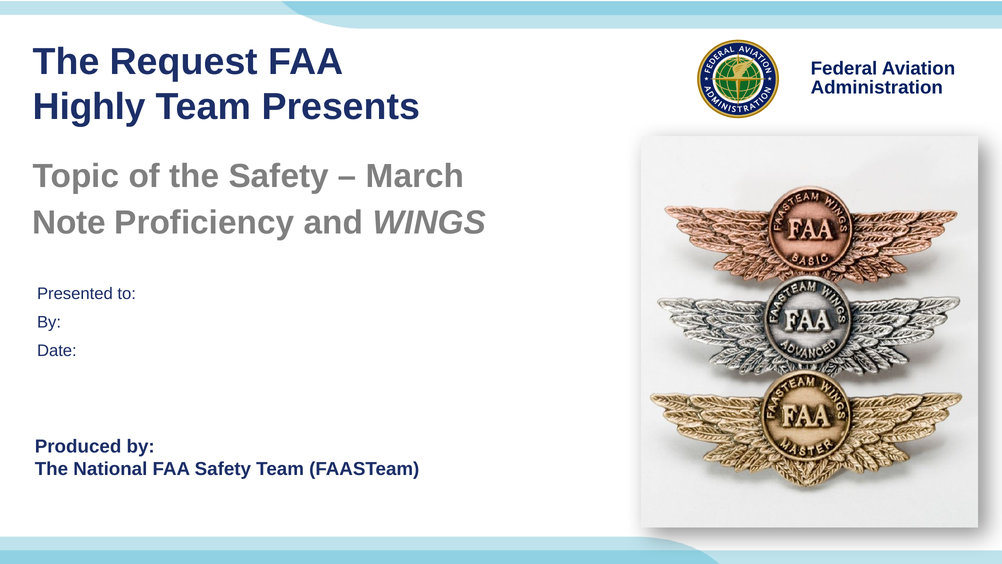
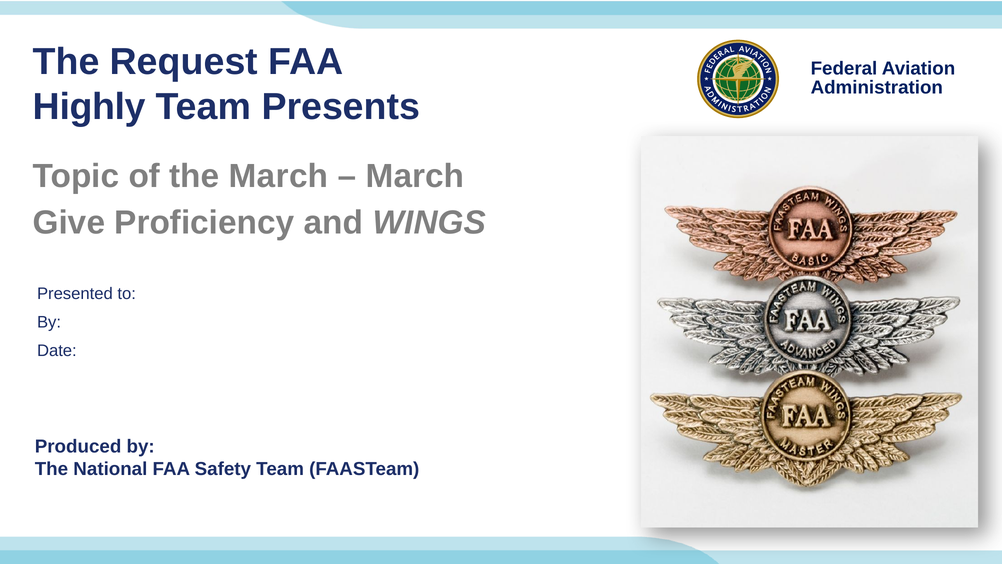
the Safety: Safety -> March (279, 176)
Note: Note -> Give (69, 223)
